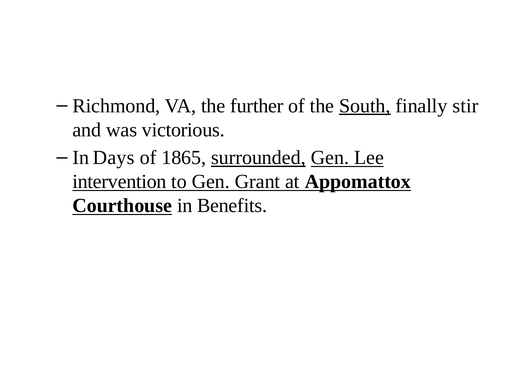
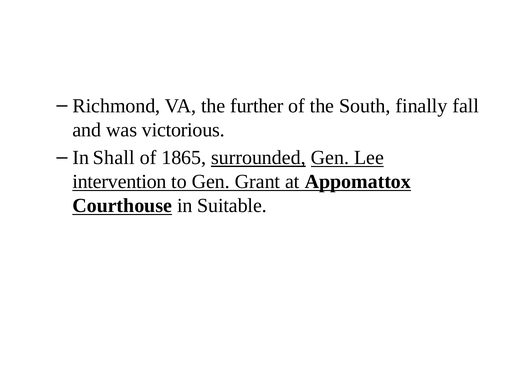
South underline: present -> none (365, 106)
stir: stir -> fall (466, 106)
Days: Days -> Shall (114, 158)
Benefits: Benefits -> Suitable (232, 206)
